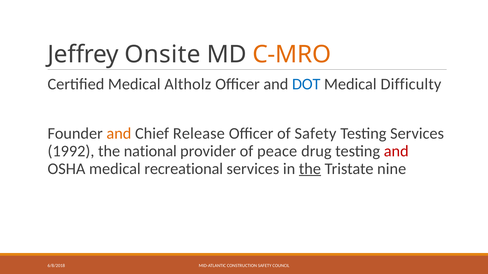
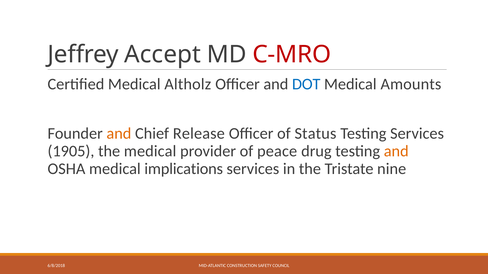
Onsite: Onsite -> Accept (163, 55)
C-MRO colour: orange -> red (292, 55)
Difficulty: Difficulty -> Amounts (411, 84)
of Safety: Safety -> Status (315, 134)
1992: 1992 -> 1905 (71, 151)
the national: national -> medical (150, 151)
and colour: red -> orange (396, 151)
recreational: recreational -> implications (184, 169)
the underline: present -> none (310, 169)
